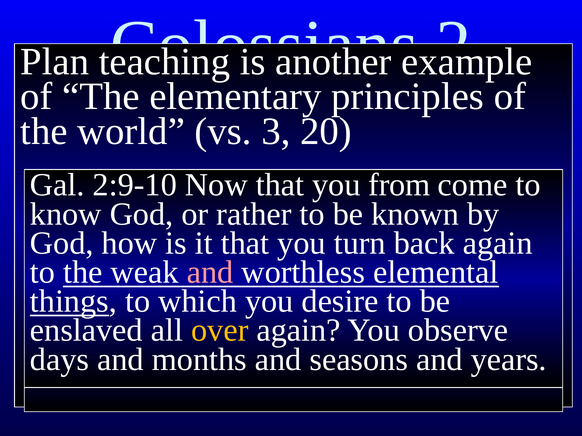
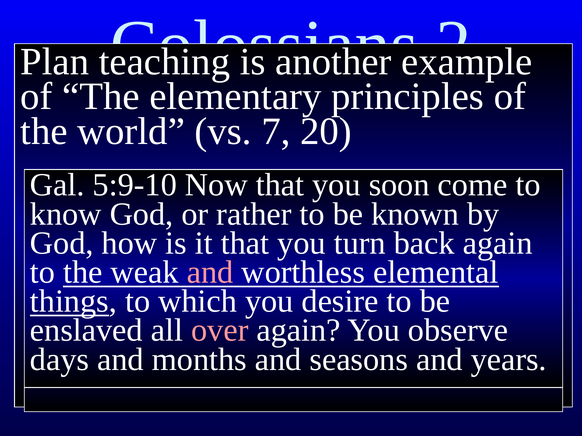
3: 3 -> 7 (276, 131)
2:9-10: 2:9-10 -> 5:9-10 (135, 185)
from: from -> soon (399, 185)
over colour: yellow -> pink (220, 331)
